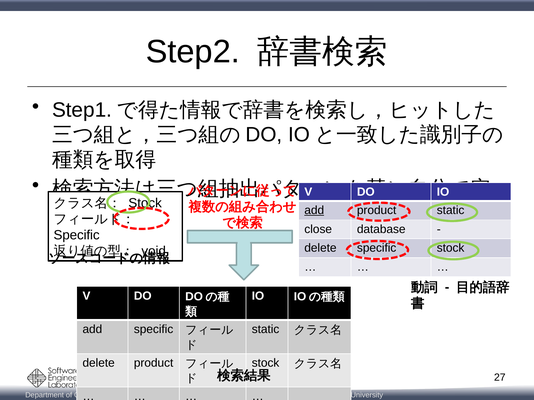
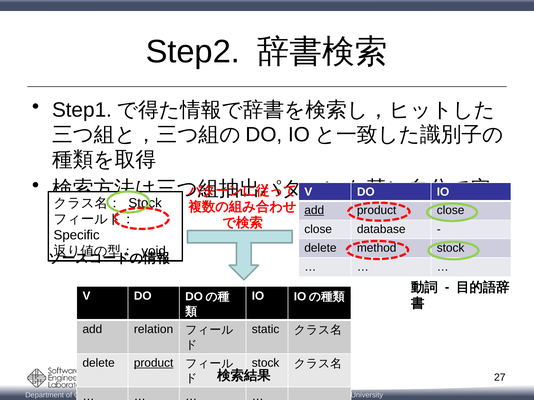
product static: static -> close (451, 211)
delete specific: specific -> method (377, 248)
add specific: specific -> relation (154, 330)
product underline: none -> present (154, 363)
